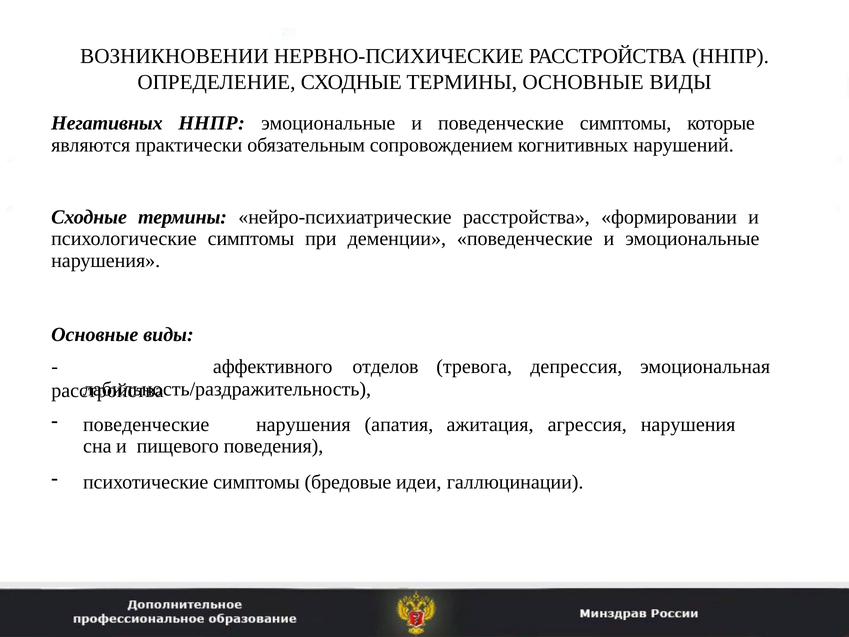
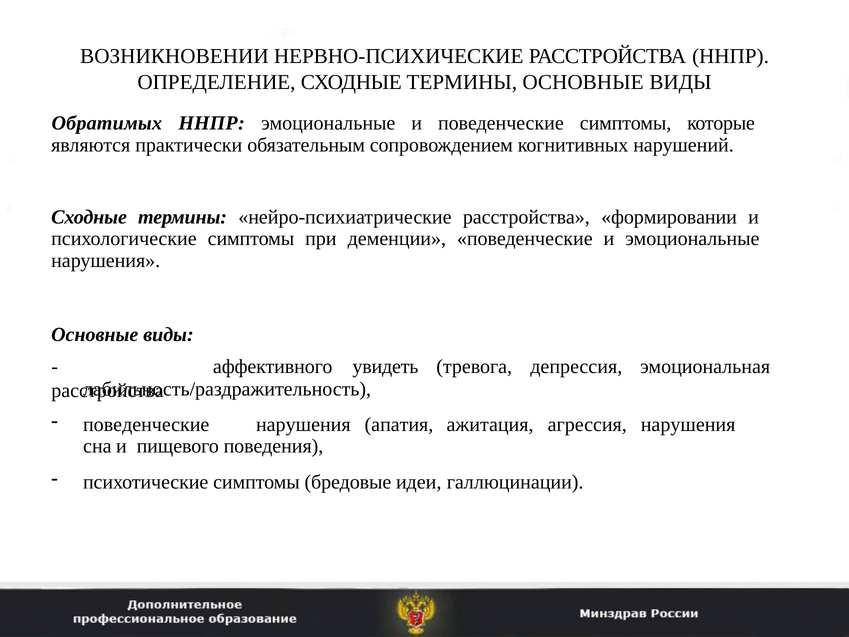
Негативных: Негативных -> Обратимых (107, 123)
отделов: отделов -> увидеть (385, 366)
